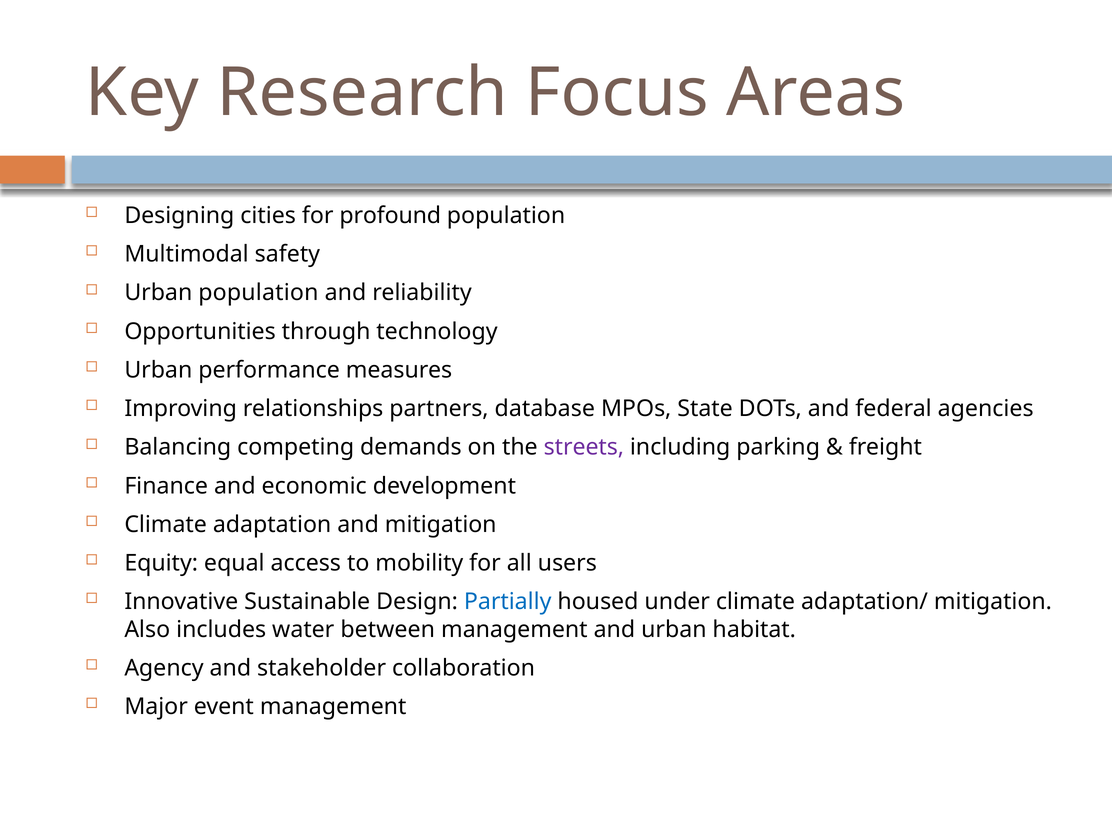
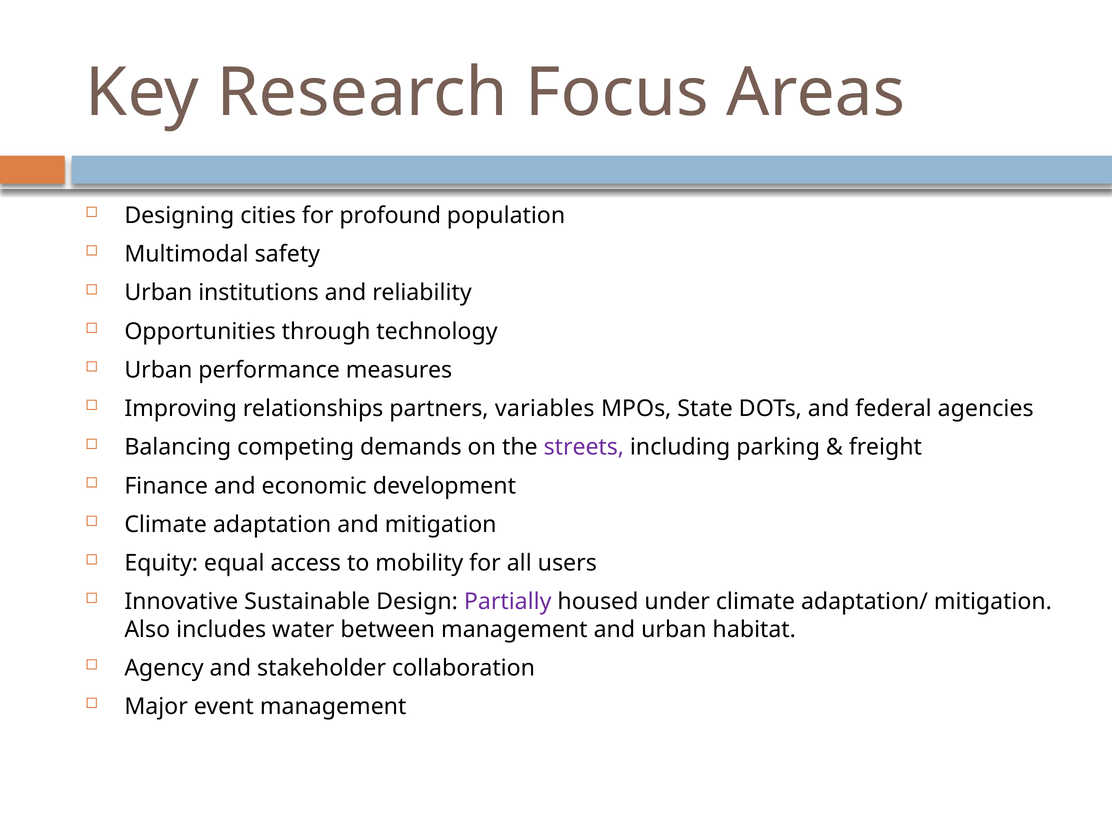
Urban population: population -> institutions (259, 293)
database: database -> variables (545, 409)
Partially colour: blue -> purple (508, 602)
